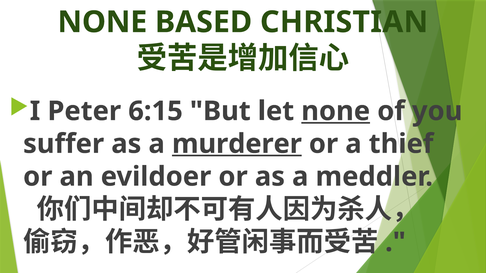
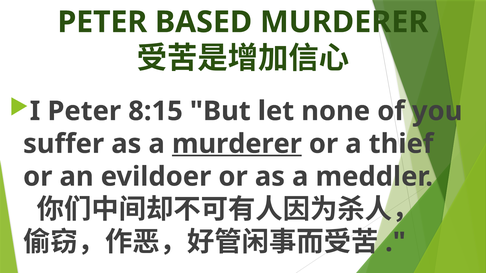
NONE: NONE -> PETER (102, 22)
BASED CHRISTIAN: CHRISTIAN -> MURDERER (344, 22)
6:15: 6:15 -> 8:15 (156, 111)
none underline: present -> none (336, 111)
